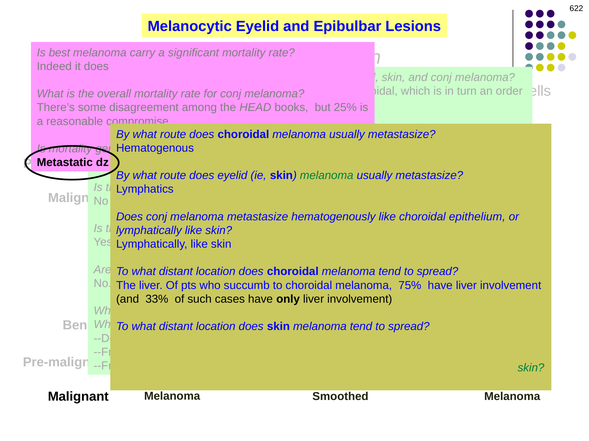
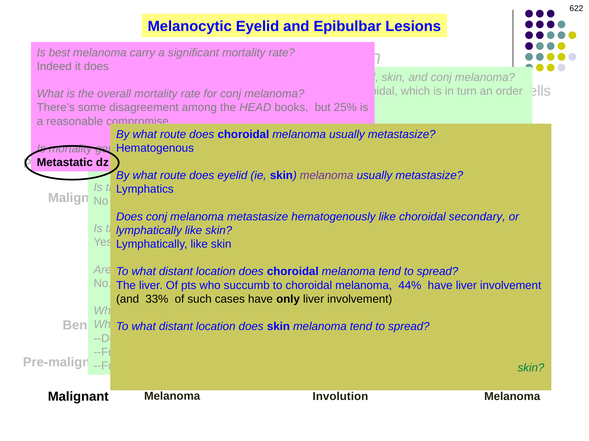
melanoma colour: green -> purple (327, 176)
epithelium: epithelium -> secondary (477, 217)
75%: 75% -> 44% (410, 286)
Smoothed: Smoothed -> Involution (340, 397)
